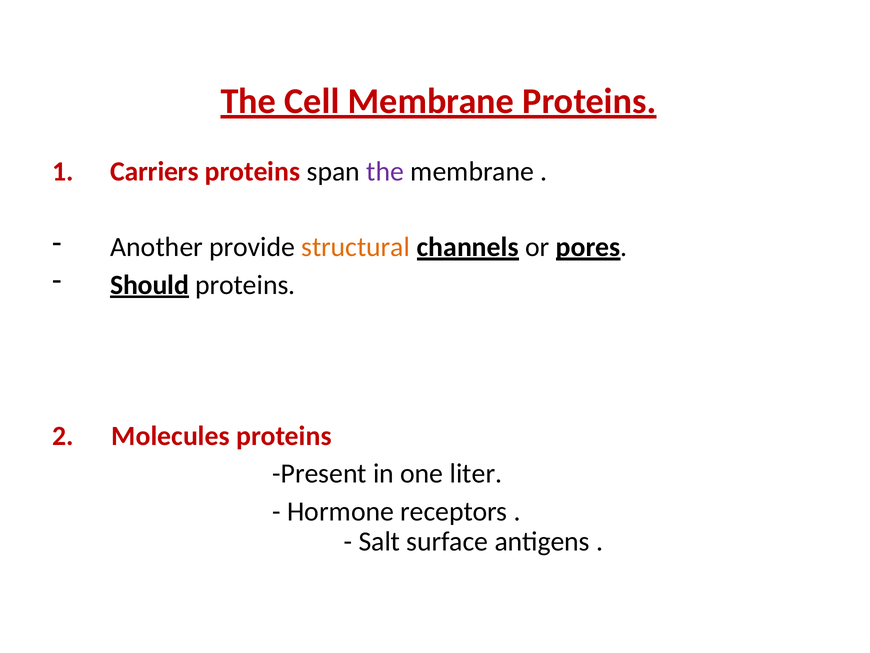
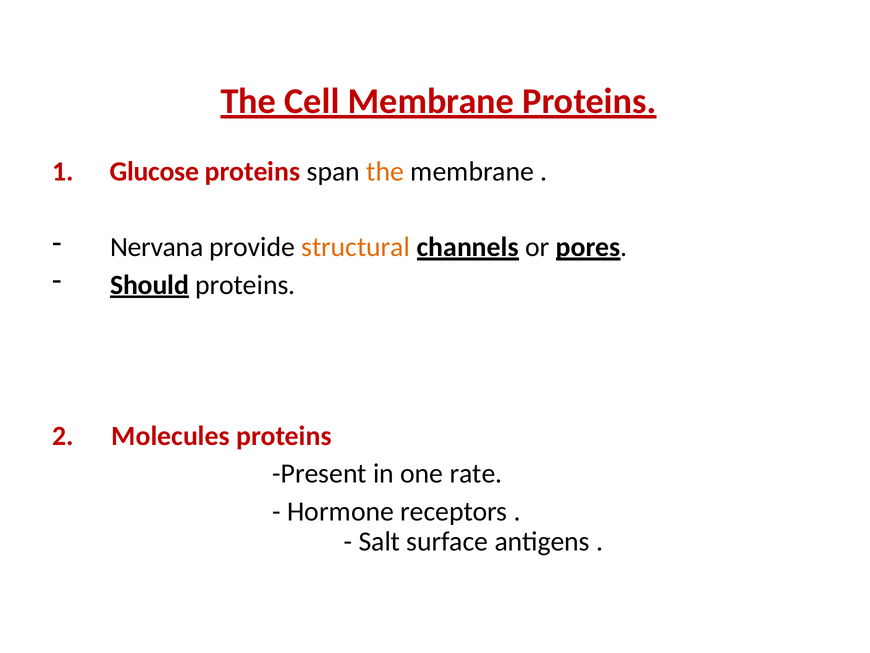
Carriers: Carriers -> Glucose (154, 171)
the colour: purple -> orange (385, 171)
Another: Another -> Nervana (157, 247)
liter: liter -> rate (476, 473)
